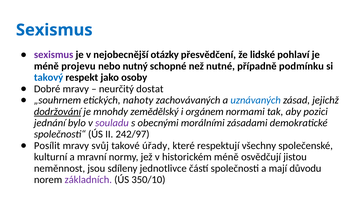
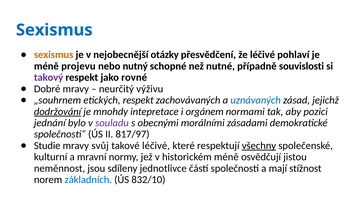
sexismus colour: purple -> orange (54, 55)
že lidské: lidské -> léčivé (262, 55)
podmínku: podmínku -> souvislosti (302, 66)
takový colour: blue -> purple (49, 77)
osoby: osoby -> rovné (134, 77)
dostat: dostat -> výživu (150, 89)
etických nahoty: nahoty -> respekt (138, 100)
zemědělský: zemědělský -> intepretace (154, 112)
242/97: 242/97 -> 817/97 (133, 134)
Posílit: Posílit -> Studie (47, 146)
takové úřady: úřady -> léčivé (156, 146)
všechny underline: none -> present (259, 146)
důvodu: důvodu -> stížnost (305, 168)
základních colour: purple -> blue (88, 180)
350/10: 350/10 -> 832/10 (148, 180)
